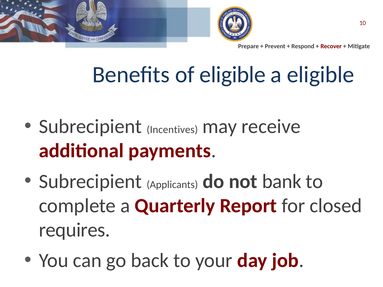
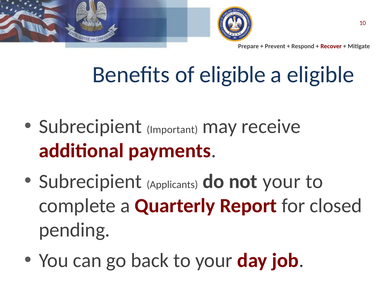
Incentives: Incentives -> Important (172, 130)
not bank: bank -> your (282, 182)
requires: requires -> pending (74, 230)
